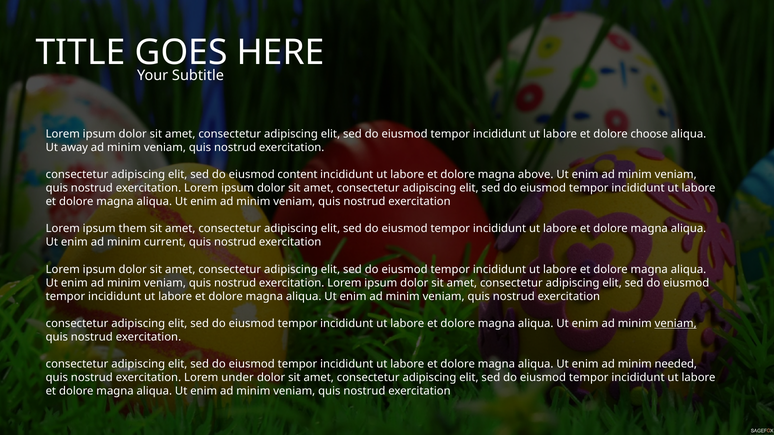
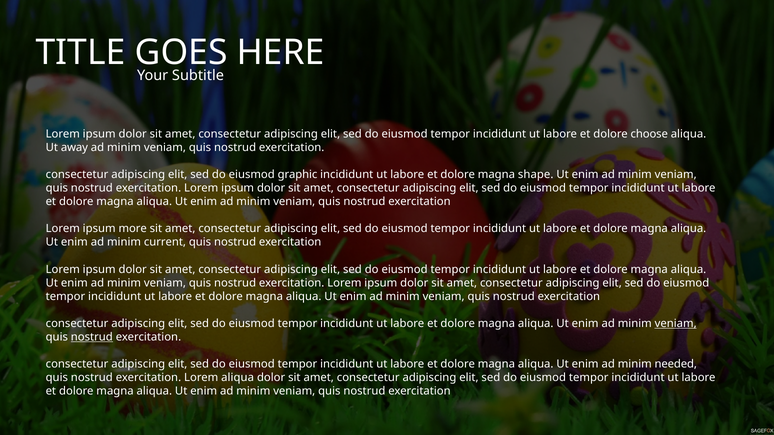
content: content -> graphic (298, 175)
above: above -> shape (536, 175)
them: them -> more (133, 229)
nostrud underline: none -> present (92, 337)
Lorem under: under -> aliqua (238, 378)
